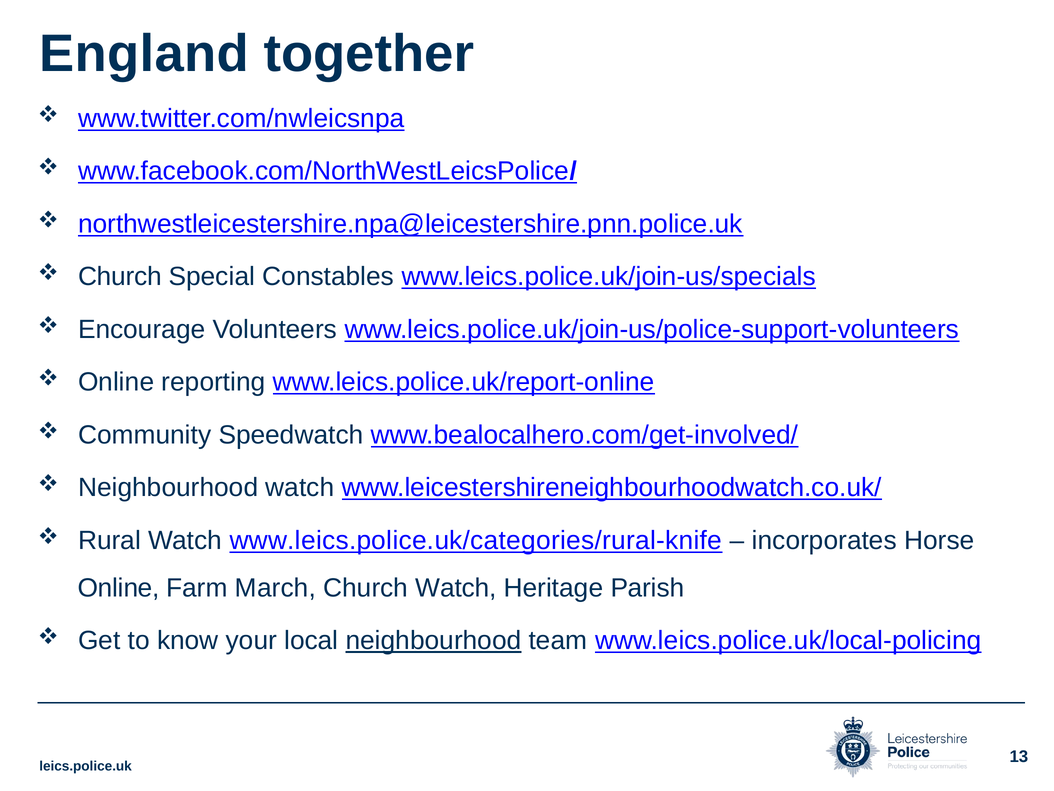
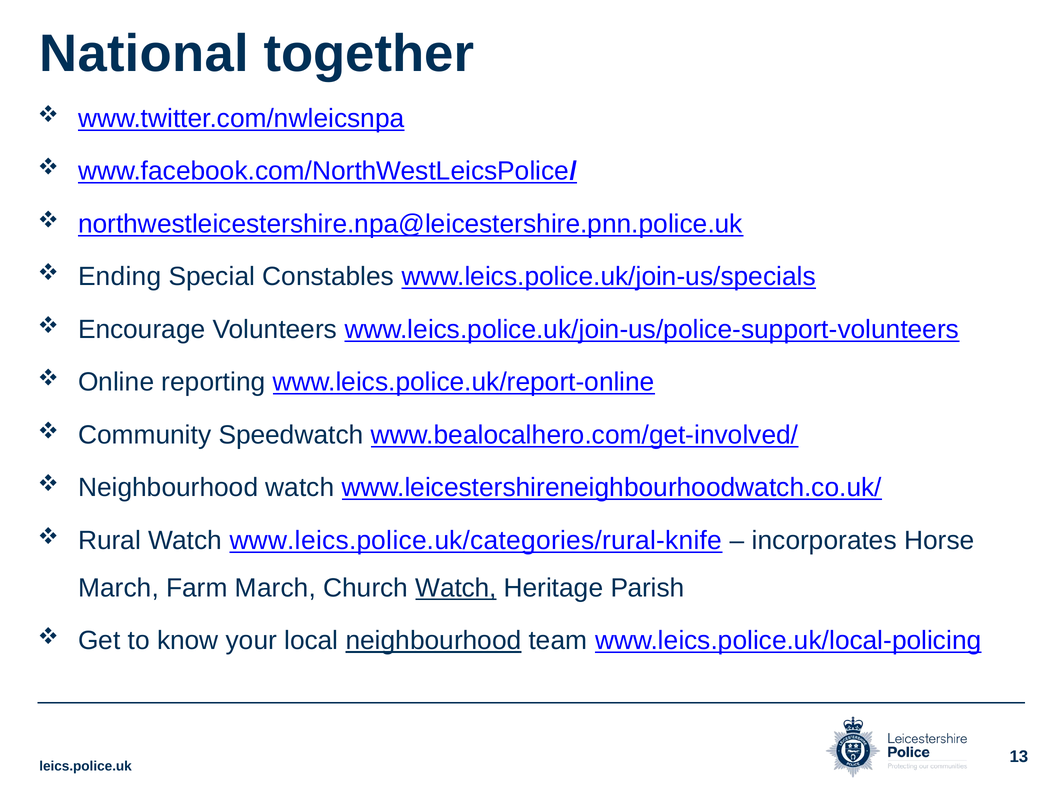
England: England -> National (144, 54)
Church: Church -> Ending (120, 277)
Online: Online -> March (118, 588)
Watch underline: none -> present (456, 588)
